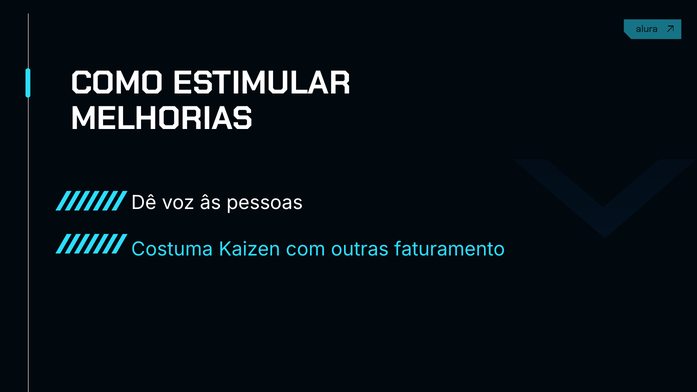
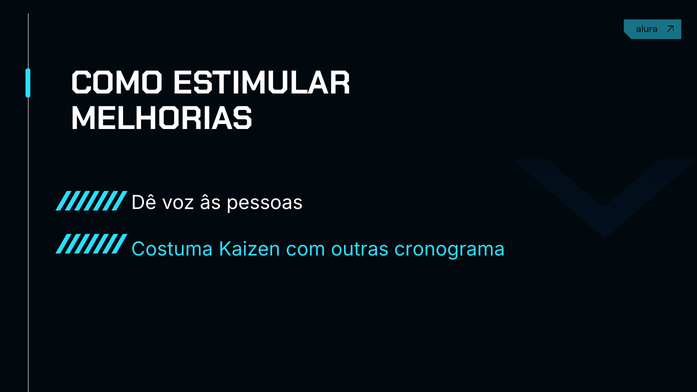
faturamento: faturamento -> cronograma (450, 249)
